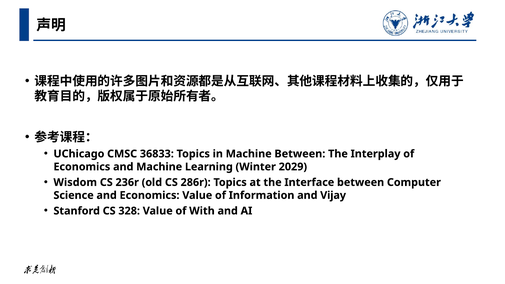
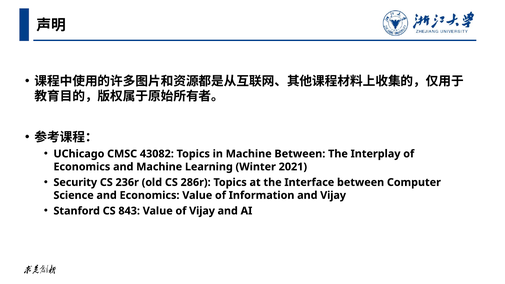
36833: 36833 -> 43082 (157, 154)
2029: 2029 -> 2021 (293, 167)
Wisdom: Wisdom -> Security (75, 182)
328: 328 -> 843 (129, 211)
of With: With -> Vijay (202, 211)
